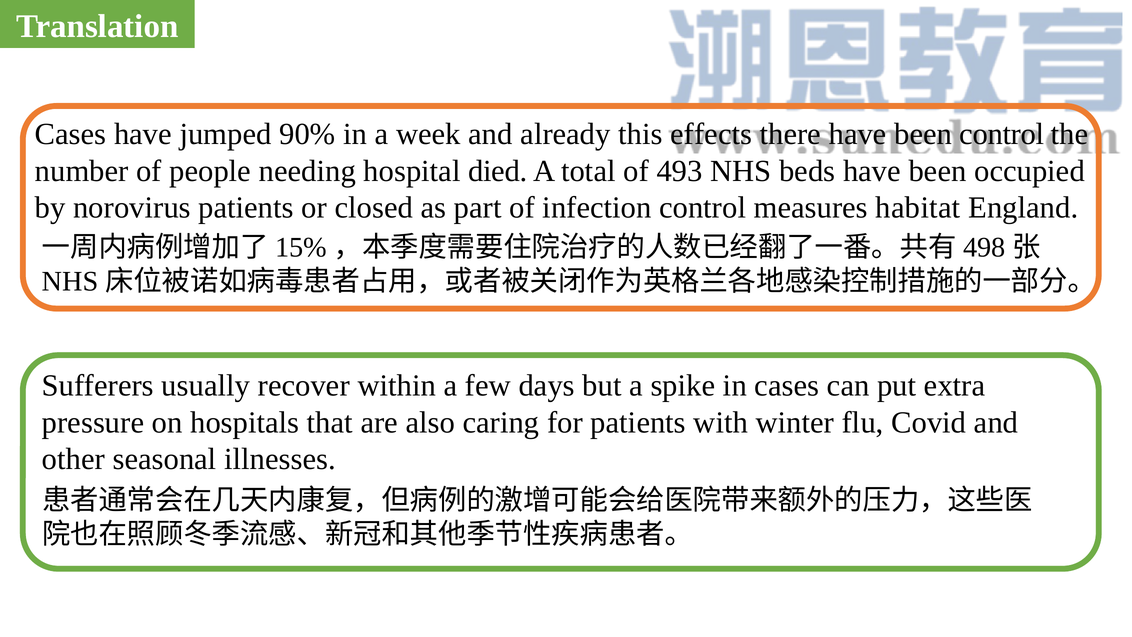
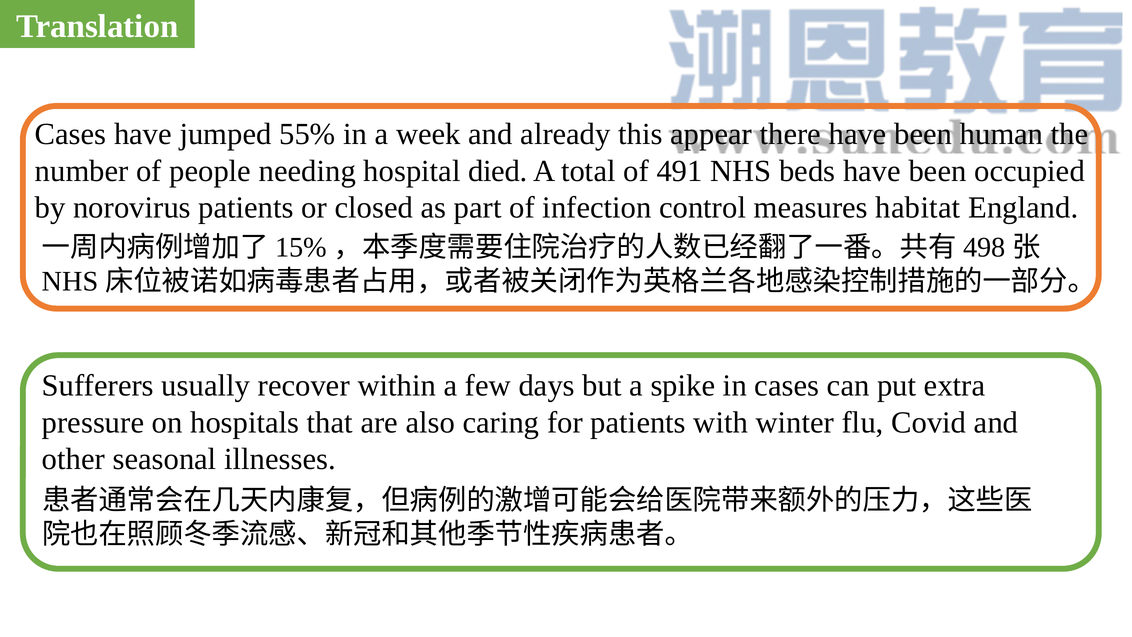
90%: 90% -> 55% (307, 134)
effects: effects -> appear (711, 134)
been control: control -> human (1002, 134)
493: 493 -> 491 (680, 171)
